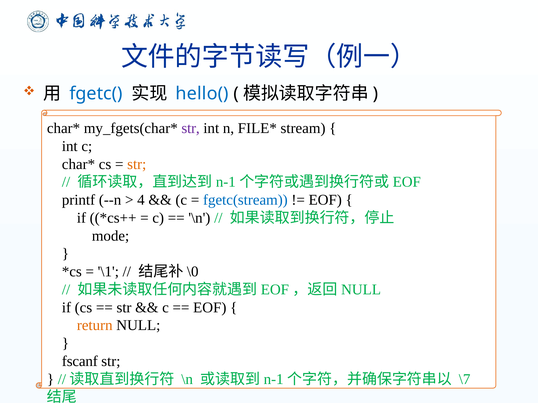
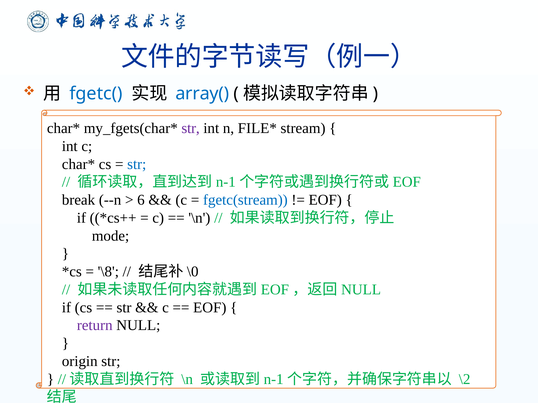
hello(: hello( -> array( (202, 94)
str colour: orange -> blue (137, 164)
printf: printf -> break (78, 200)
4: 4 -> 6 (141, 200)
\1: \1 -> \8 (108, 272)
return colour: orange -> purple (95, 326)
fscanf: fscanf -> origin (80, 362)
\7: \7 -> \2 (465, 380)
